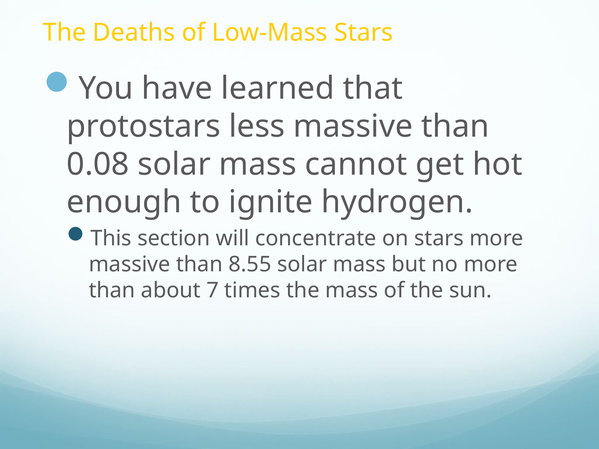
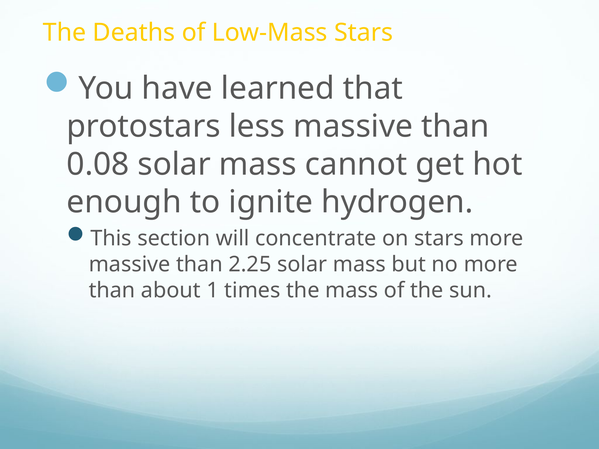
8.55: 8.55 -> 2.25 (250, 264)
7: 7 -> 1 (213, 290)
